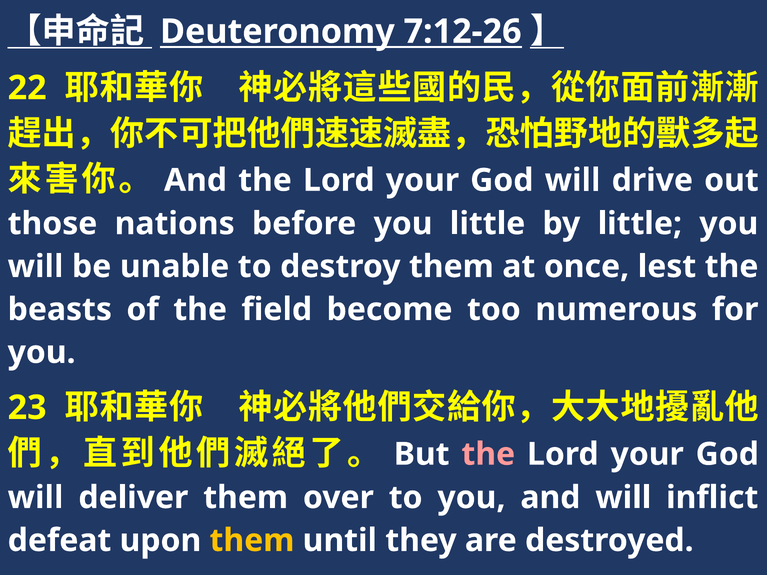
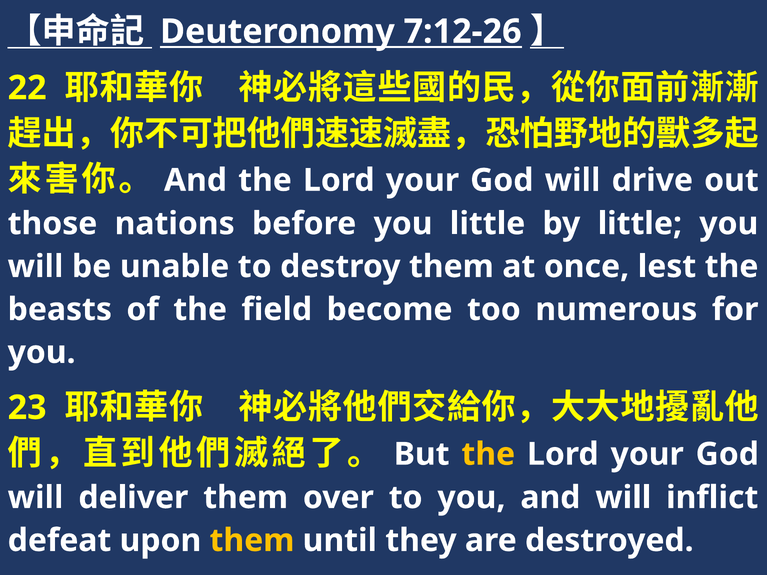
the colour: pink -> yellow (488, 454)
